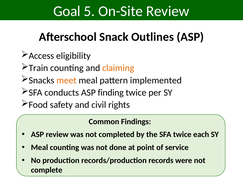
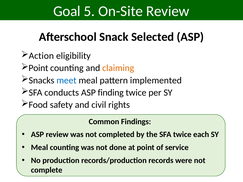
Outlines: Outlines -> Selected (153, 37)
Access: Access -> Action (41, 56)
Train: Train -> Point (38, 68)
meet colour: orange -> blue (66, 80)
